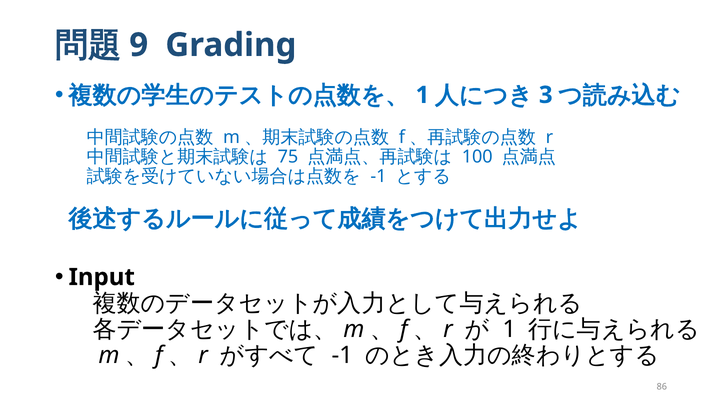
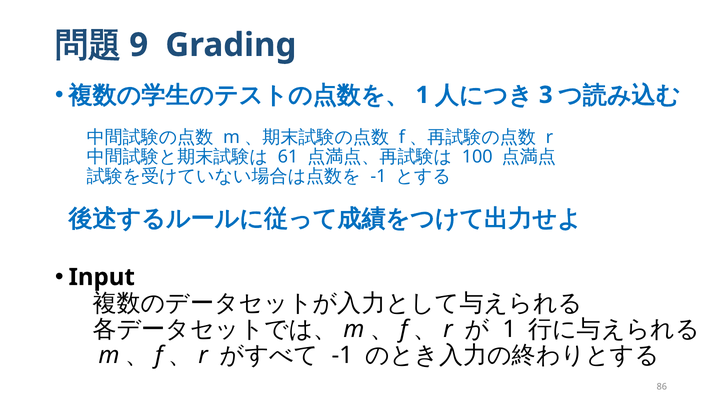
75: 75 -> 61 (288, 157)
